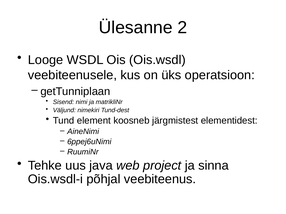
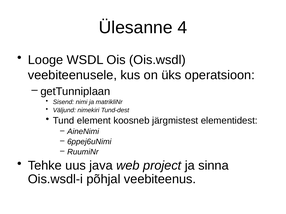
2: 2 -> 4 (182, 28)
